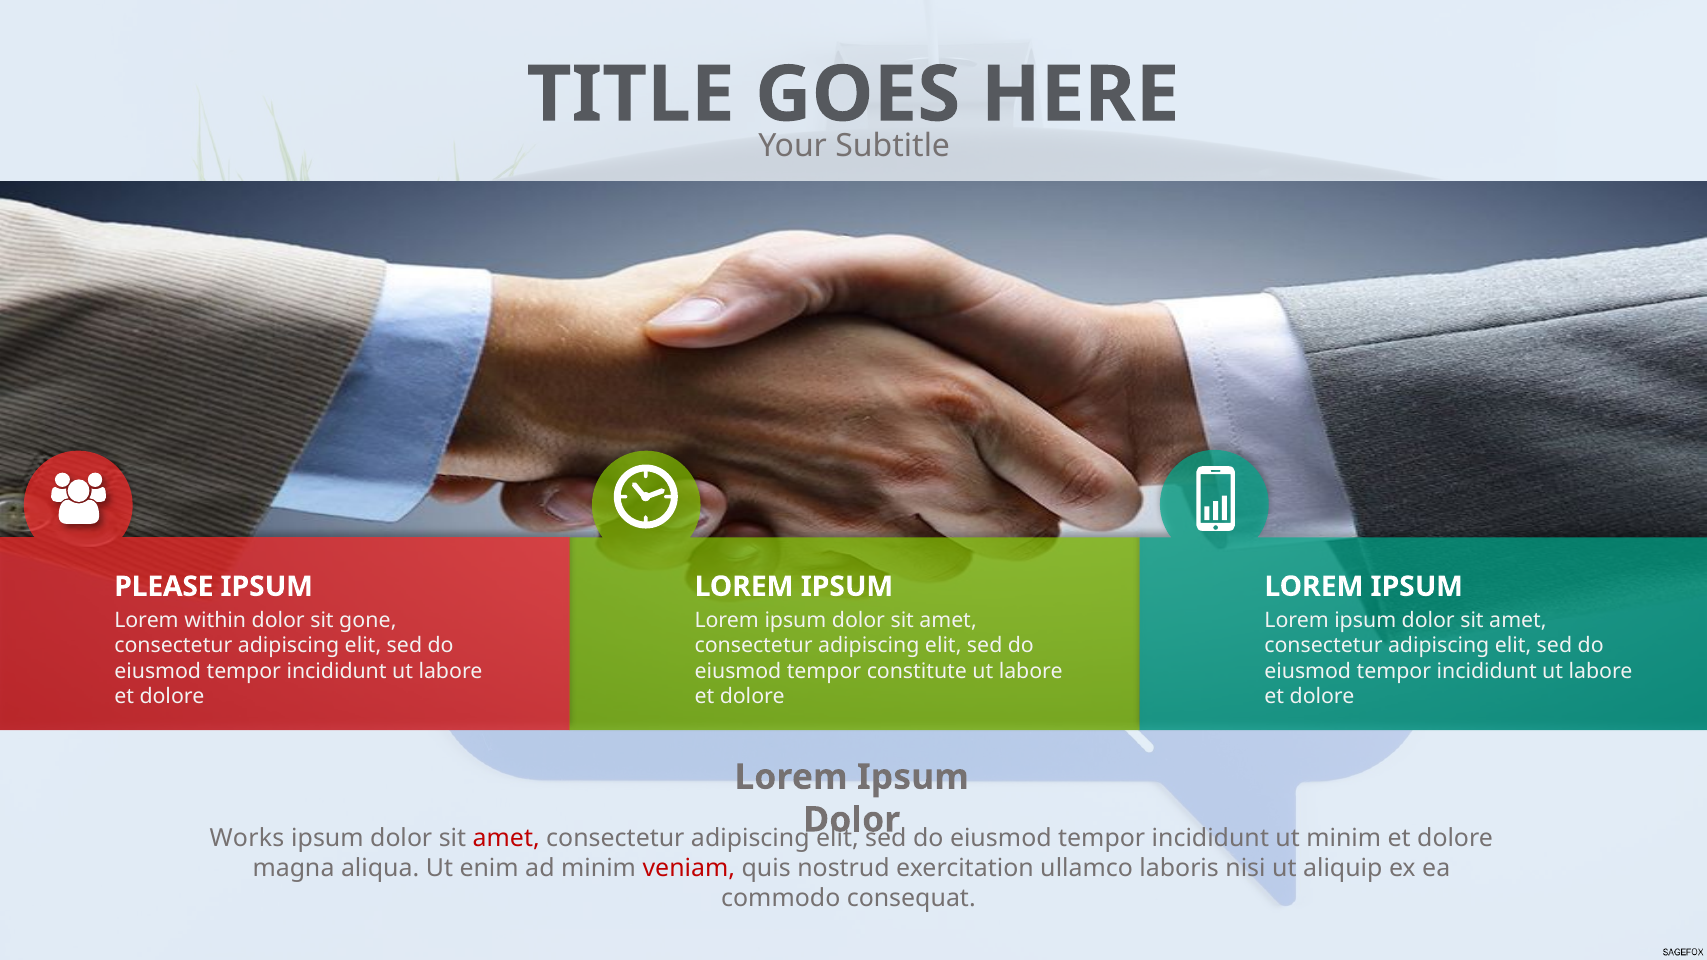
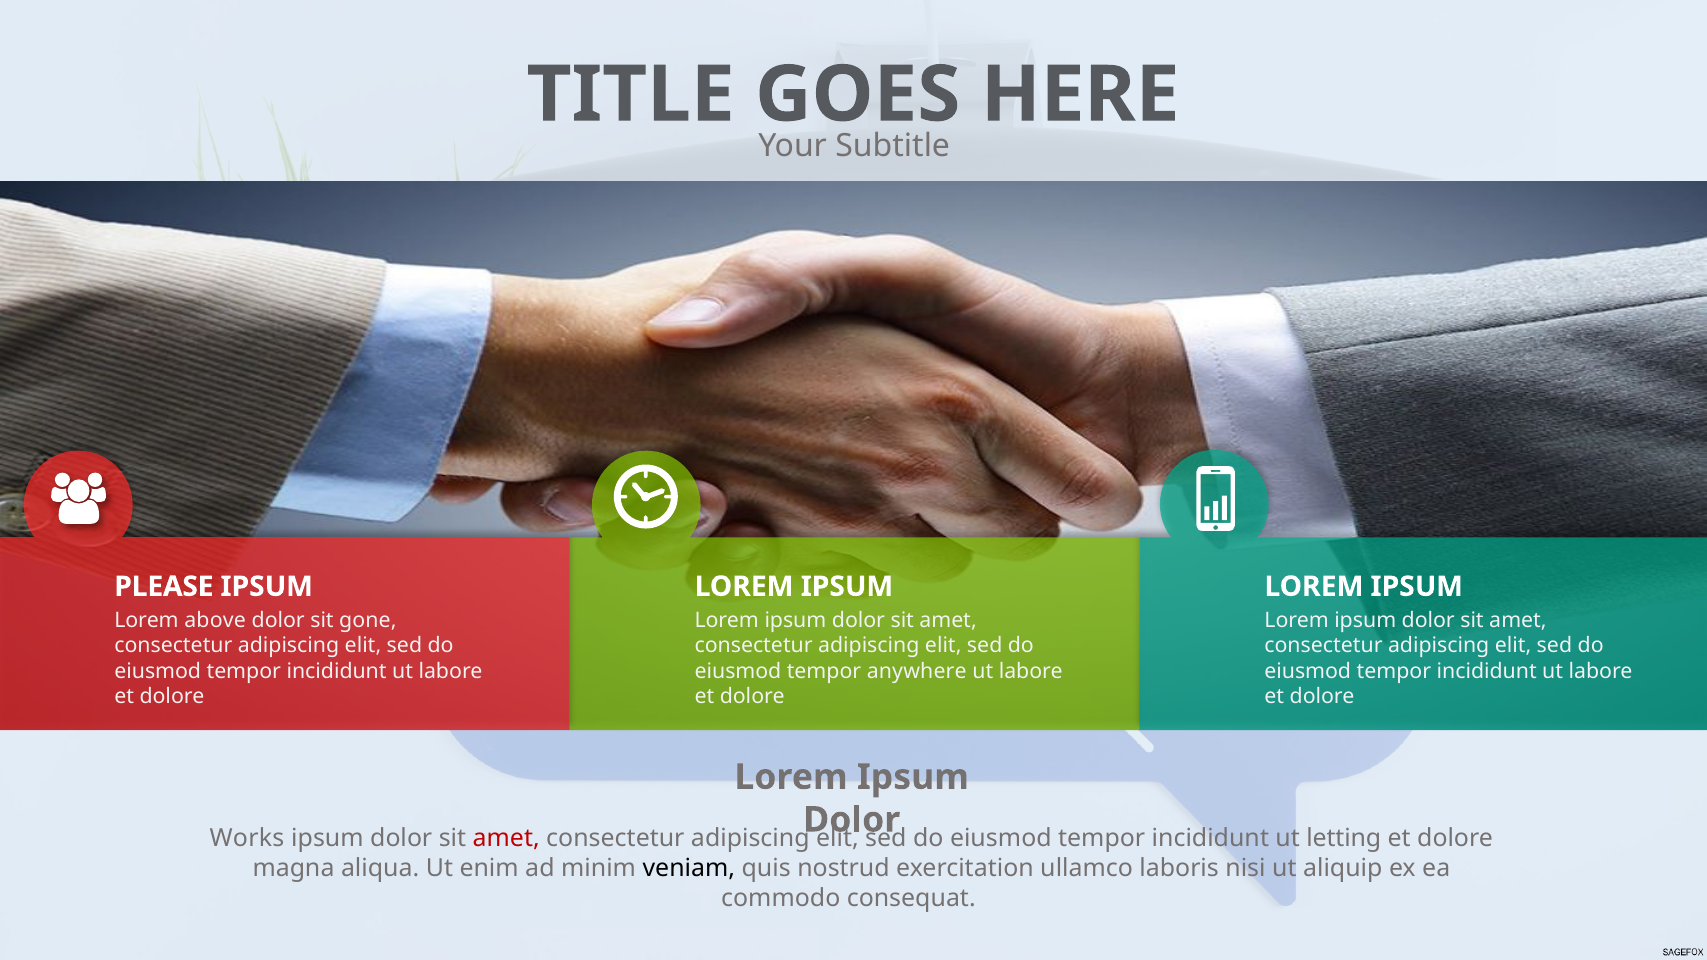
within: within -> above (215, 620)
constitute: constitute -> anywhere (917, 671)
ut minim: minim -> letting (1344, 838)
veniam colour: red -> black (689, 868)
